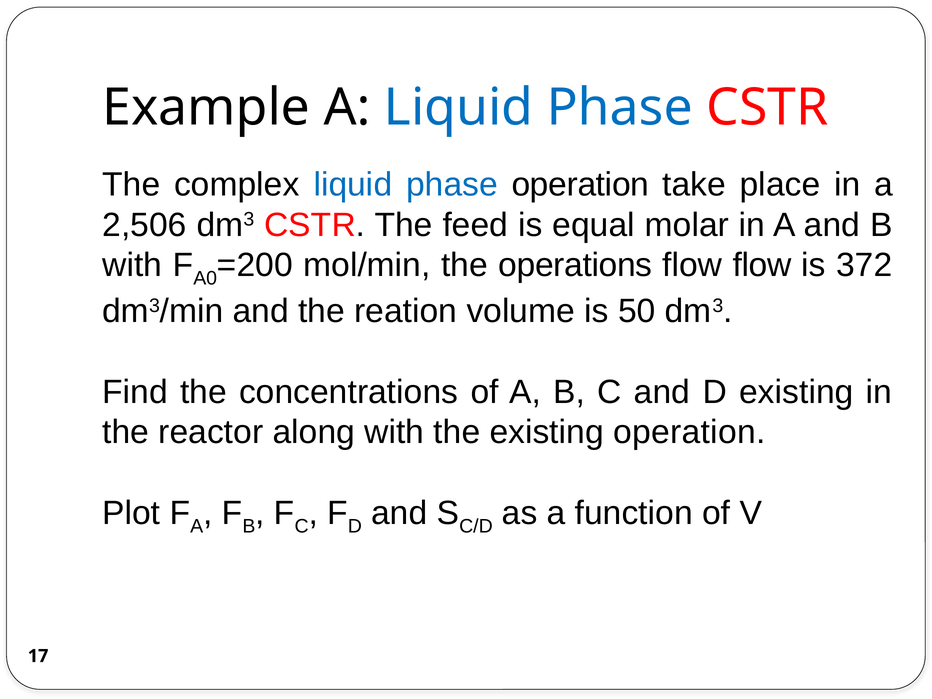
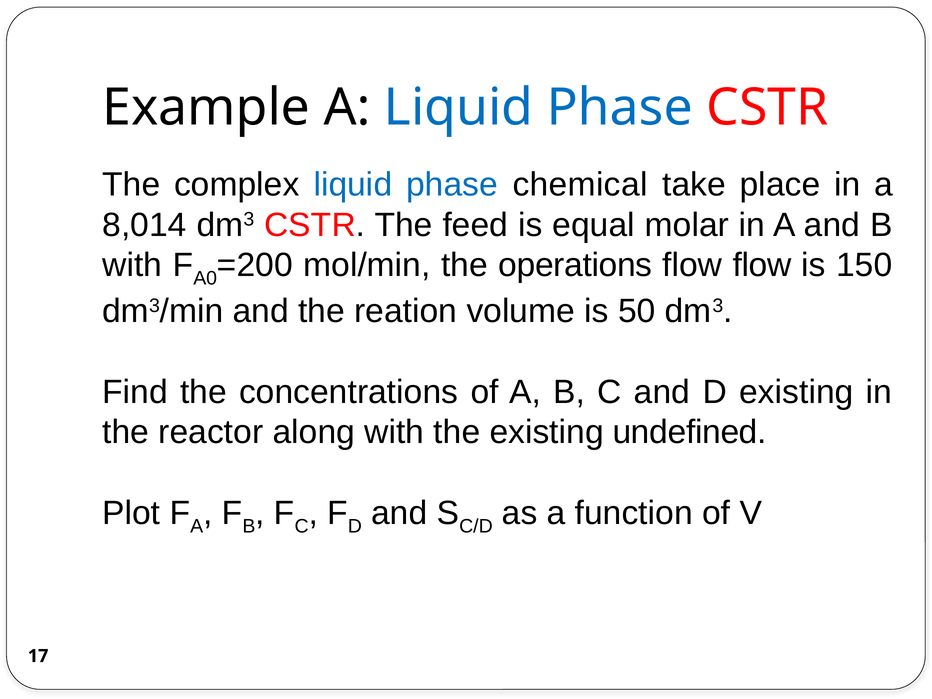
phase operation: operation -> chemical (580, 185)
2,506: 2,506 -> 8,014 (144, 225)
372: 372 -> 150 (864, 265)
existing operation: operation -> undefined (690, 432)
